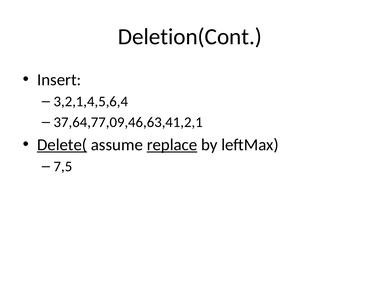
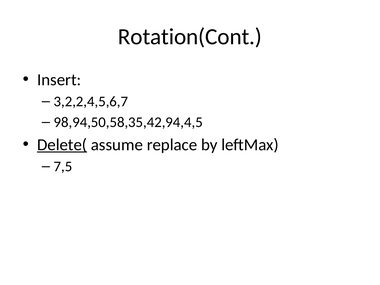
Deletion(Cont: Deletion(Cont -> Rotation(Cont (190, 37)
3,2,1,4,5,6,4: 3,2,1,4,5,6,4 -> 3,2,2,4,5,6,7 (91, 102)
37,64,77,09,46,63,41,2,1: 37,64,77,09,46,63,41,2,1 -> 98,94,50,58,35,42,94,4,5 (128, 122)
replace underline: present -> none (172, 145)
